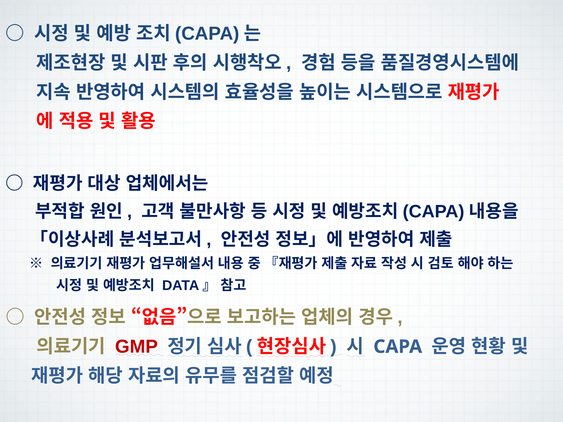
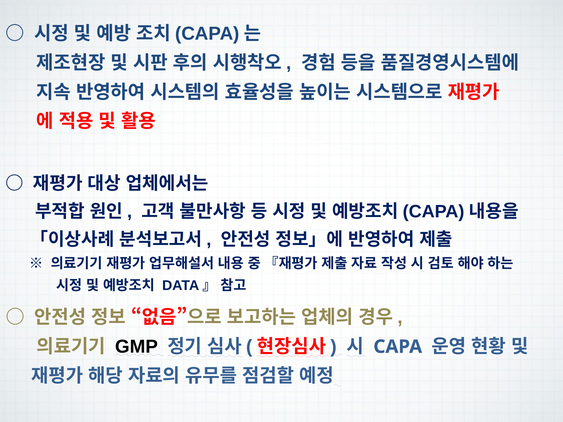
GMP colour: red -> black (137, 347)
